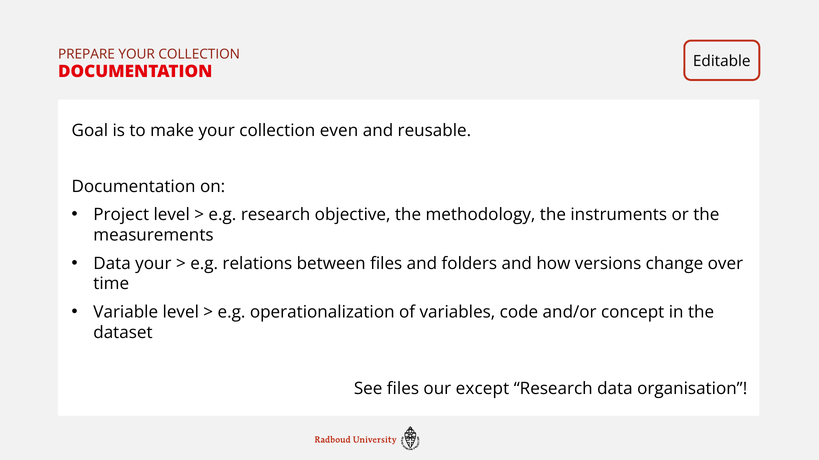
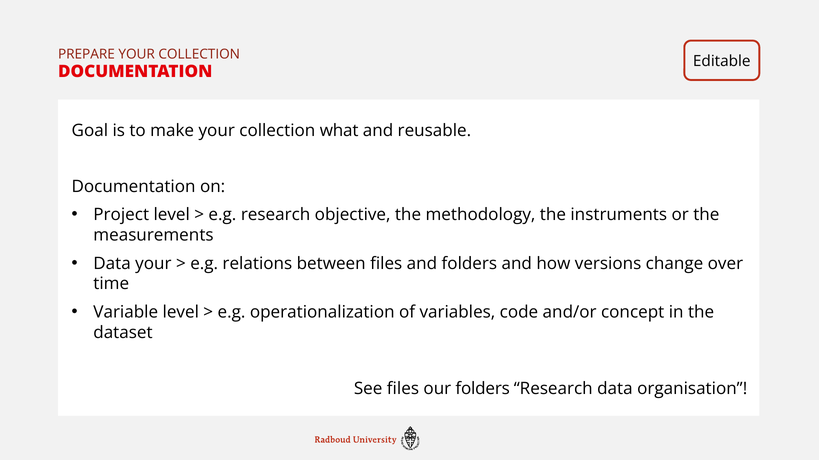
even: even -> what (339, 131)
our except: except -> folders (483, 389)
